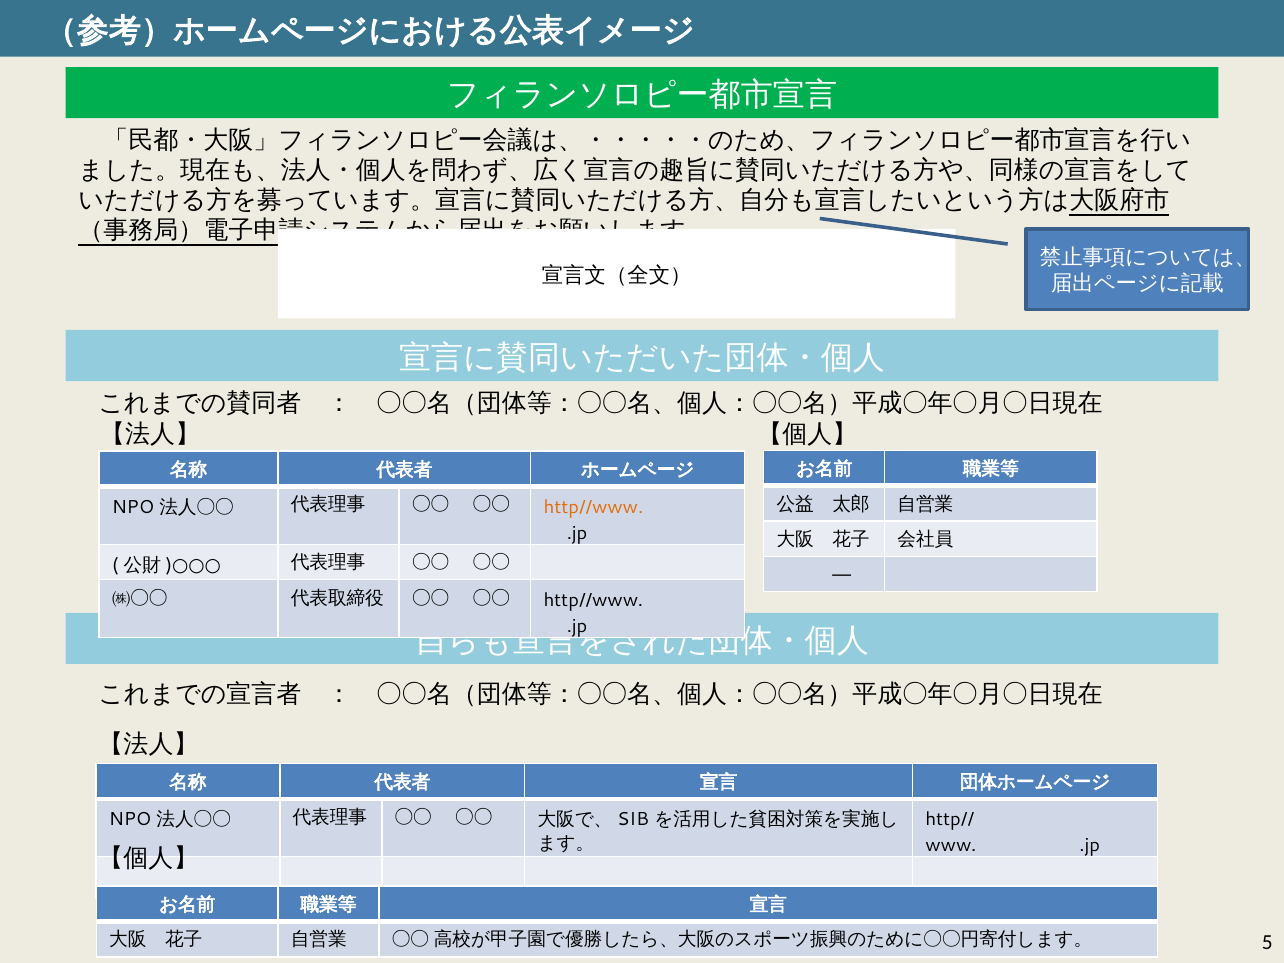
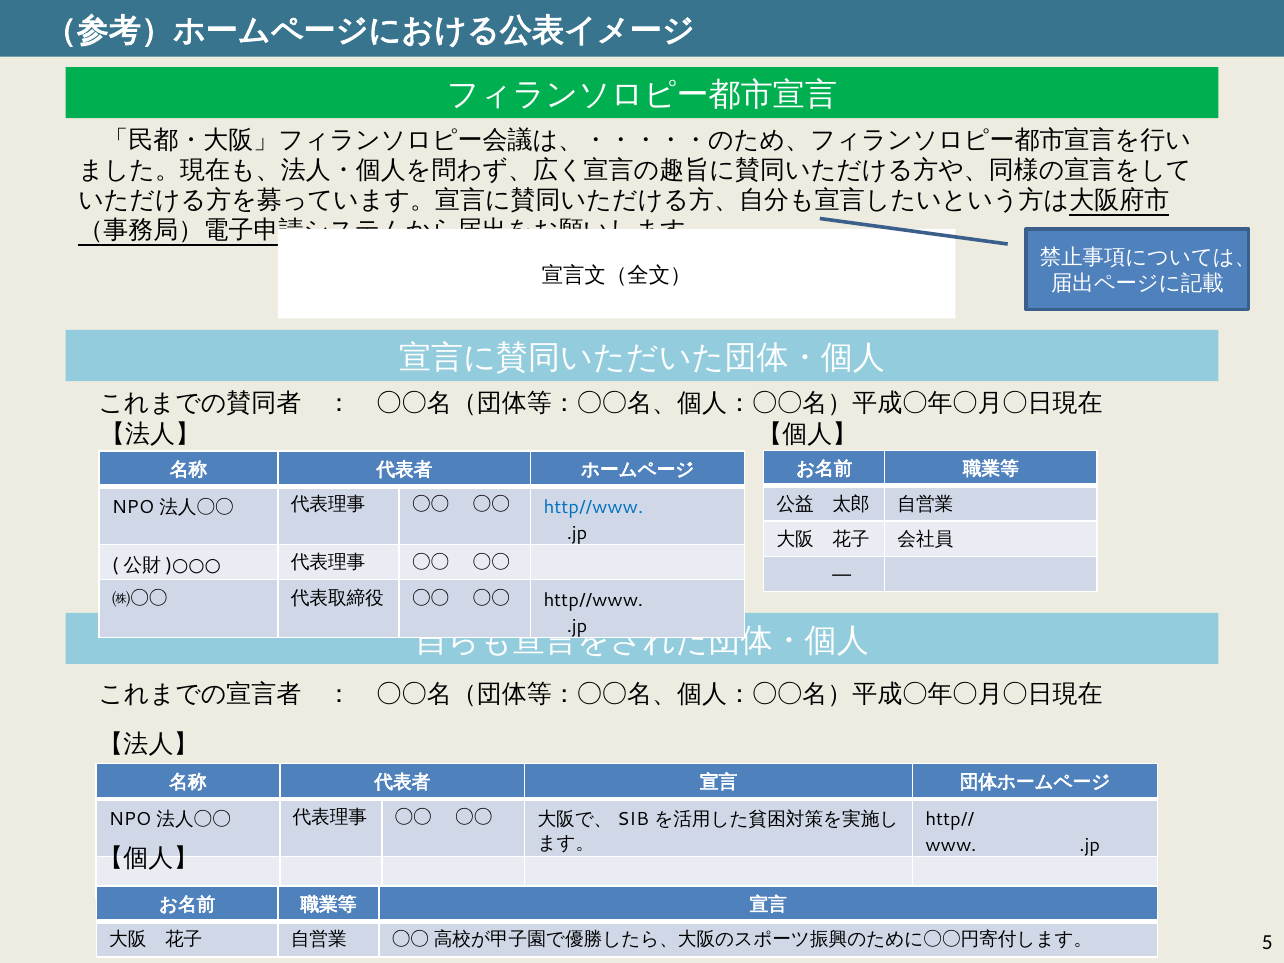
http//www colour: orange -> blue (593, 507)
